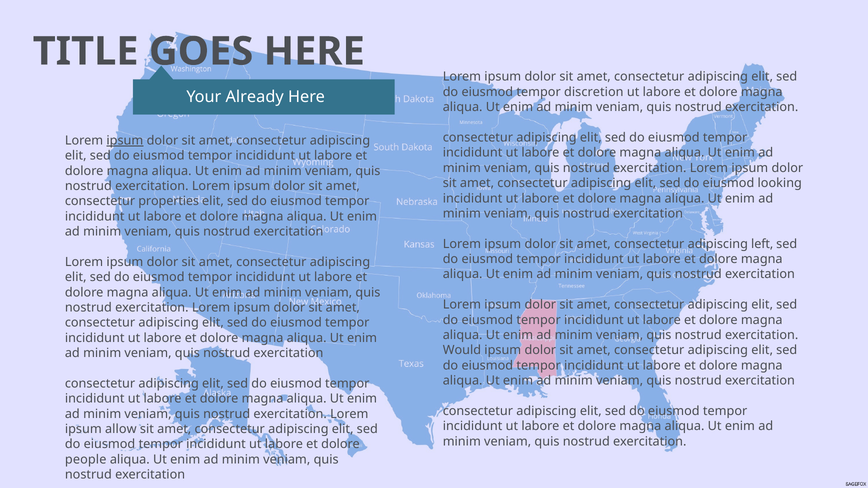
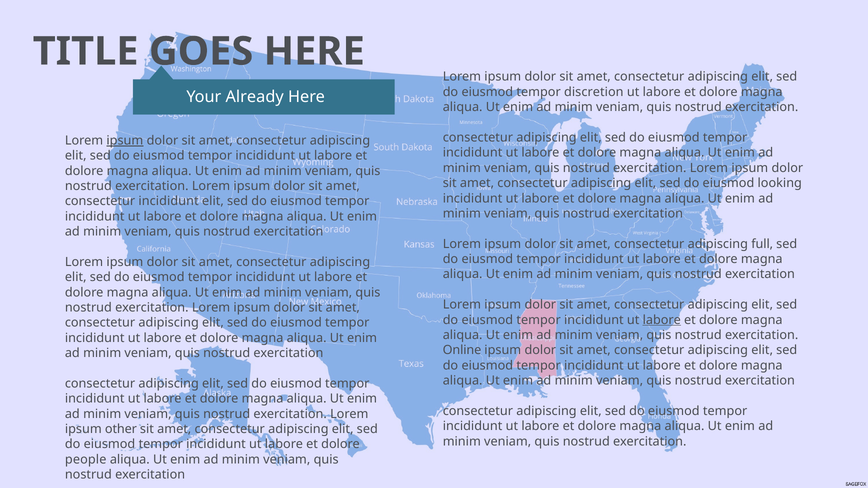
consectetur properties: properties -> incididunt (169, 201)
left: left -> full (762, 244)
labore underline: none -> present (662, 320)
Would: Would -> Online (462, 350)
allow: allow -> other (121, 429)
